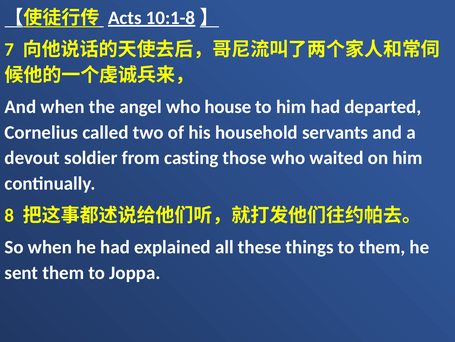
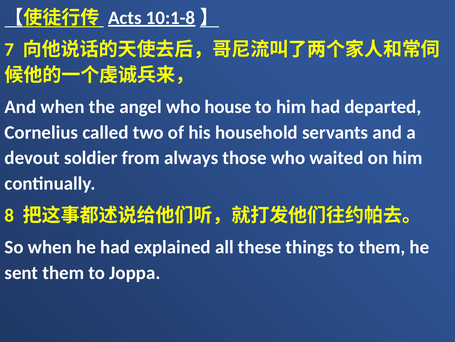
casting: casting -> always (191, 158)
